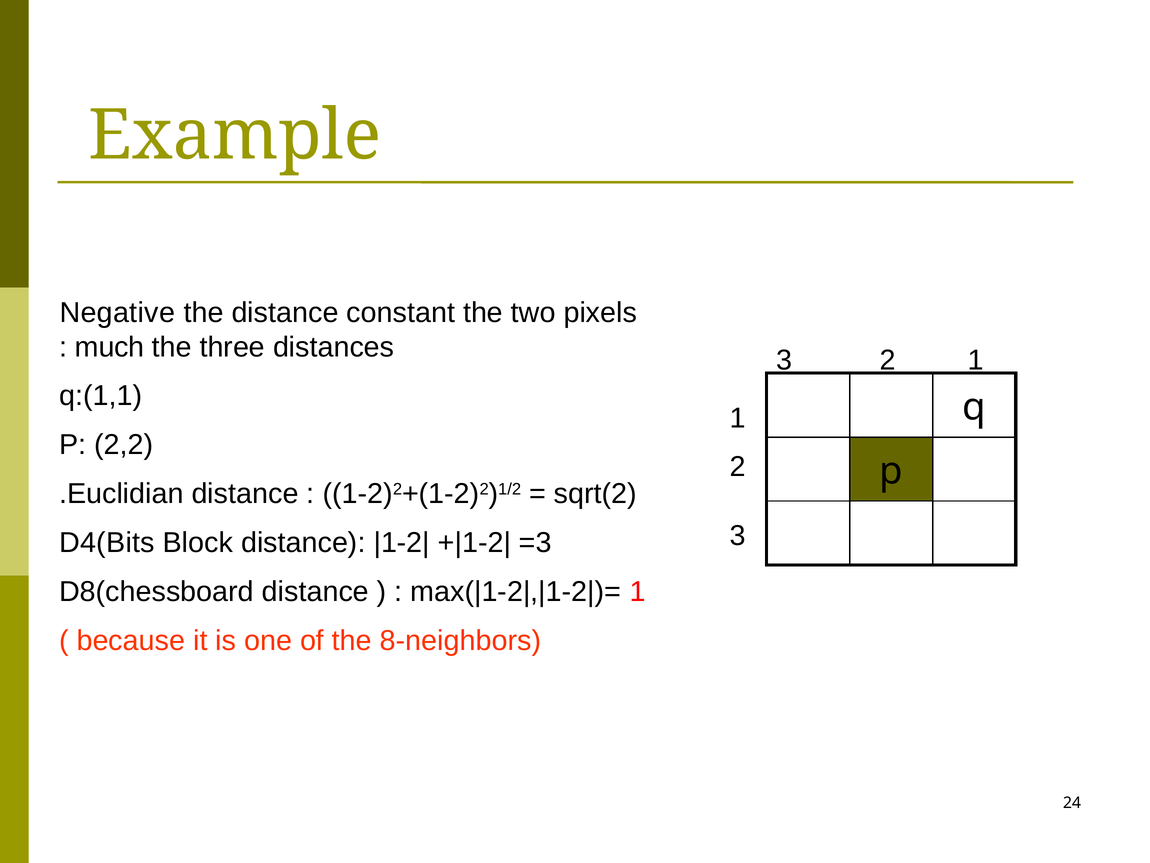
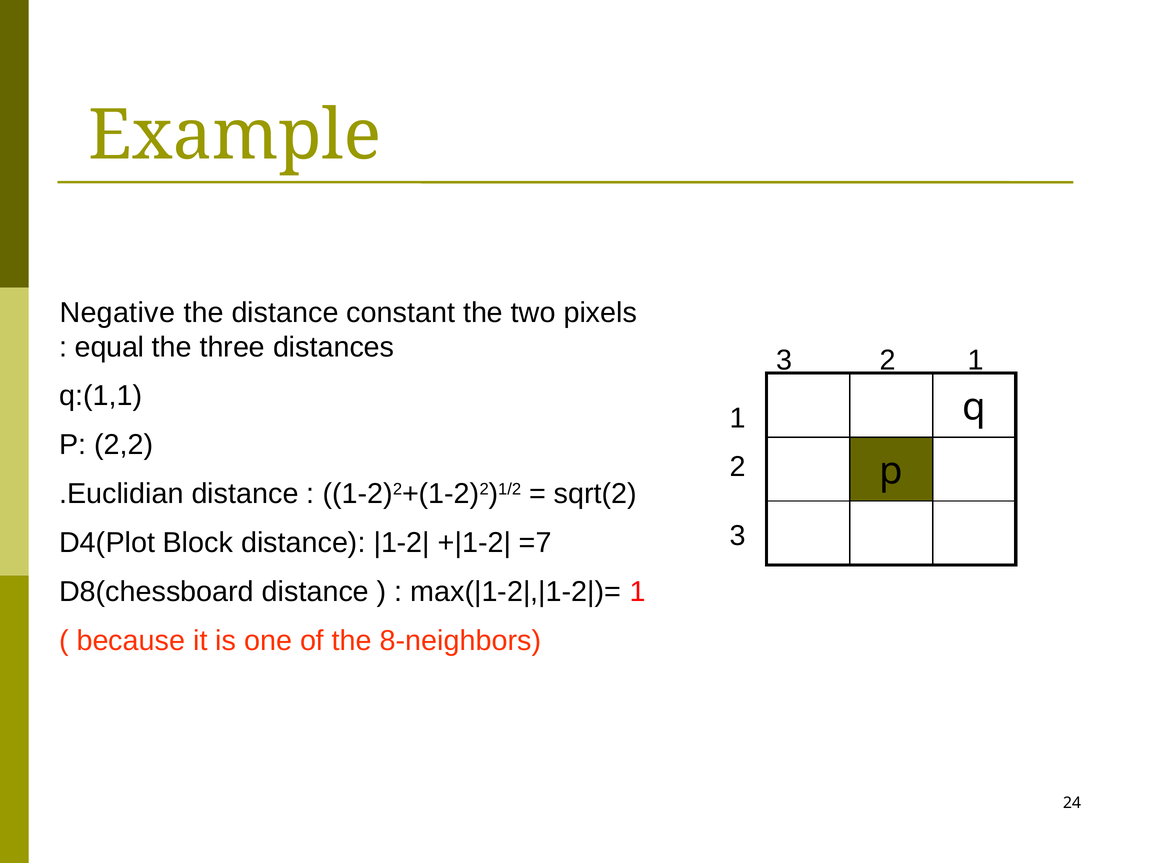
much: much -> equal (110, 347)
D4(Bits: D4(Bits -> D4(Plot (107, 542)
=3: =3 -> =7 (535, 542)
